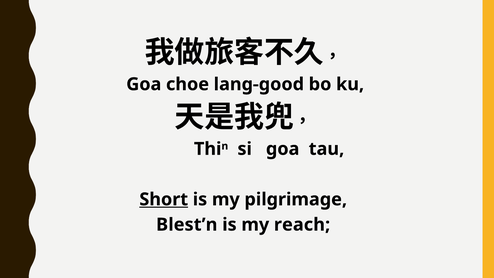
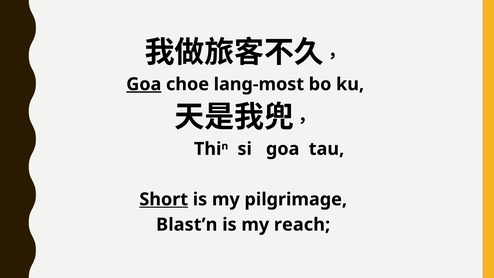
Goa underline: none -> present (144, 84)
lang-good: lang-good -> lang-most (259, 84)
Blest’n: Blest’n -> Blast’n (187, 225)
